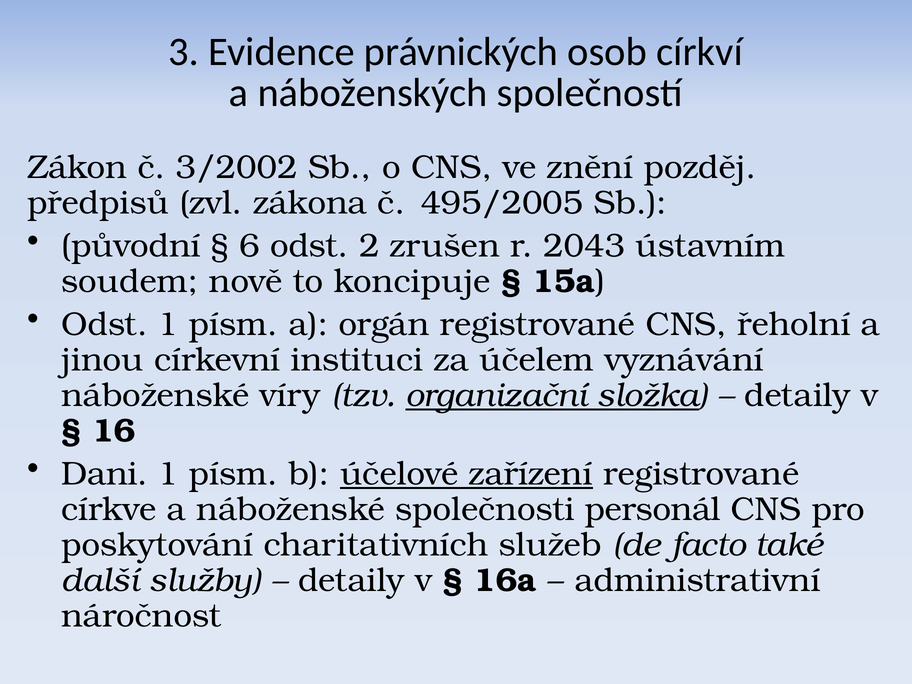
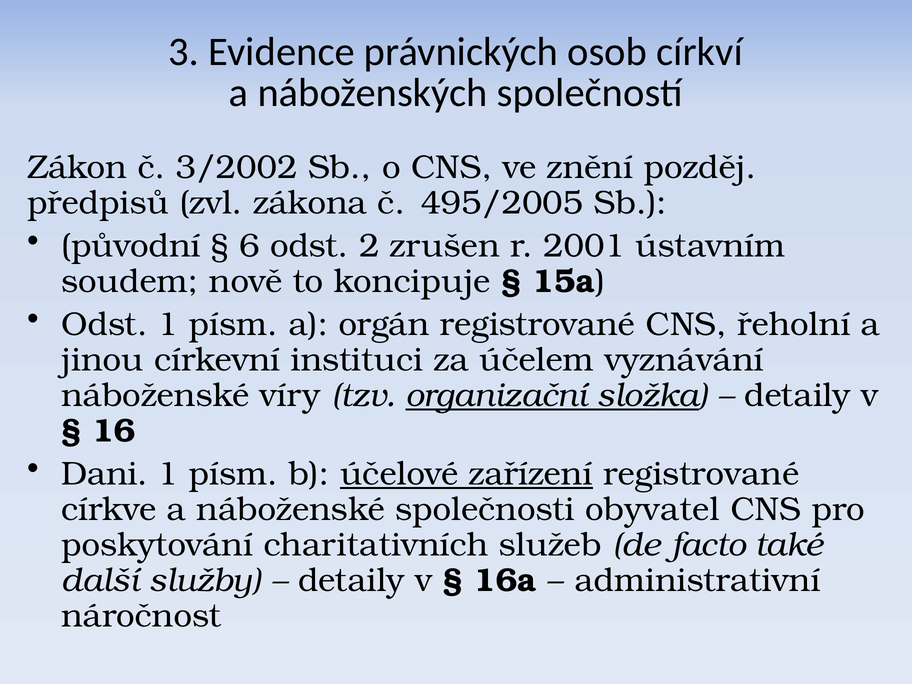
2043: 2043 -> 2001 (584, 246)
personál: personál -> obyvatel (652, 509)
